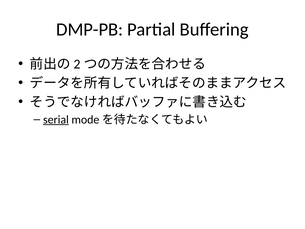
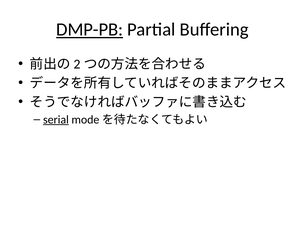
DMP-PB underline: none -> present (90, 30)
